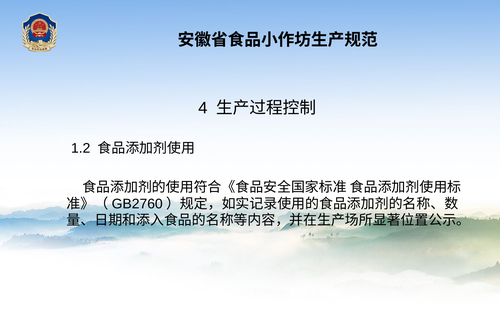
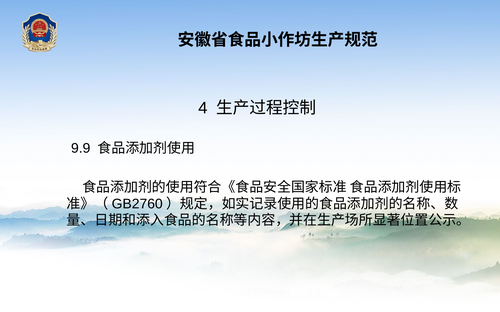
1.2: 1.2 -> 9.9 (81, 148)
